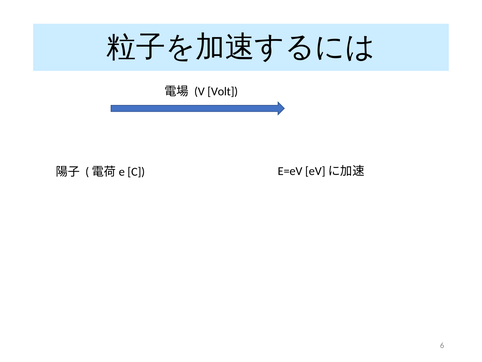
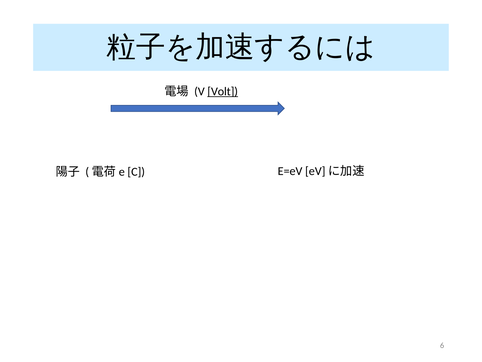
Volt underline: none -> present (223, 91)
